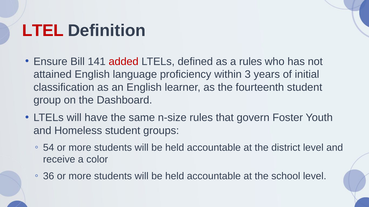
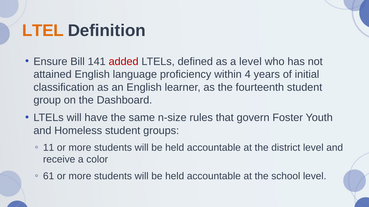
LTEL colour: red -> orange (43, 31)
a rules: rules -> level (250, 62)
3: 3 -> 4 (248, 75)
54: 54 -> 11 (49, 148)
36: 36 -> 61 (49, 176)
